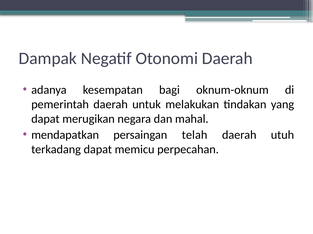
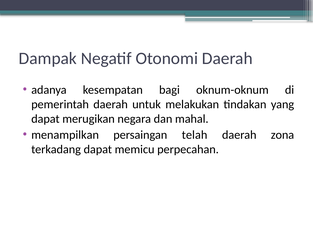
mendapatkan: mendapatkan -> menampilkan (65, 135)
utuh: utuh -> zona (282, 135)
